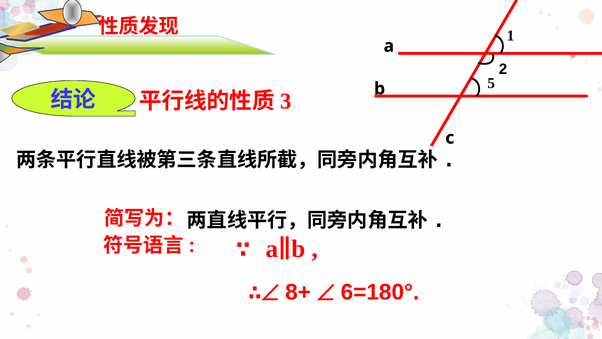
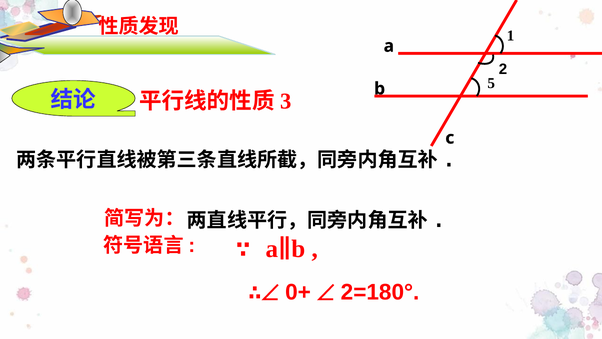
8+: 8+ -> 0+ (298, 292)
6=180°: 6=180° -> 2=180° (380, 292)
